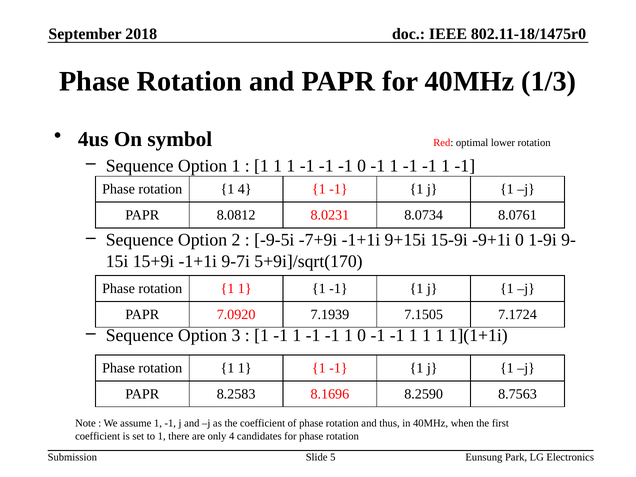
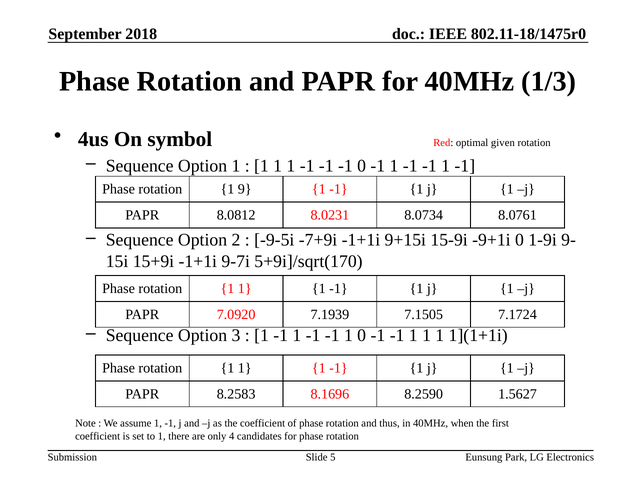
lower: lower -> given (503, 143)
1 4: 4 -> 9 (245, 189)
8.7563: 8.7563 -> 1.5627 (518, 394)
